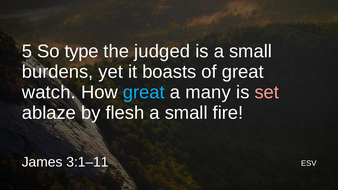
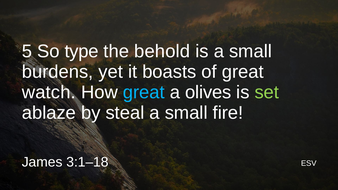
judged: judged -> behold (162, 51)
many: many -> olives (208, 92)
set colour: pink -> light green (267, 92)
flesh: flesh -> steal (125, 113)
3:1–11: 3:1–11 -> 3:1–18 (87, 162)
